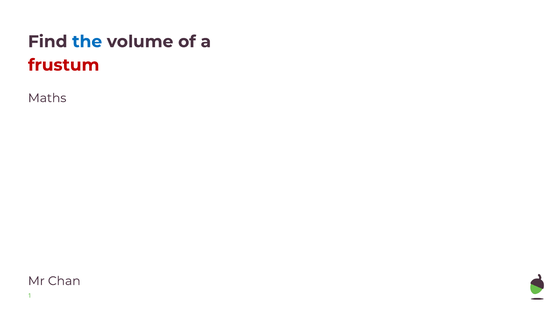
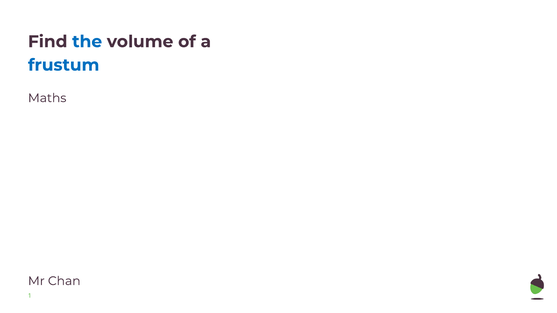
frustum colour: red -> blue (64, 65)
